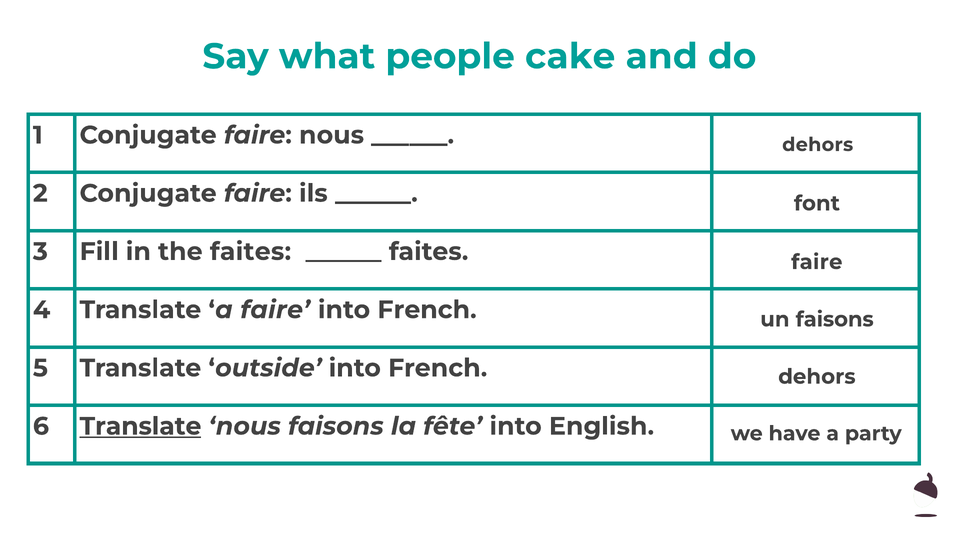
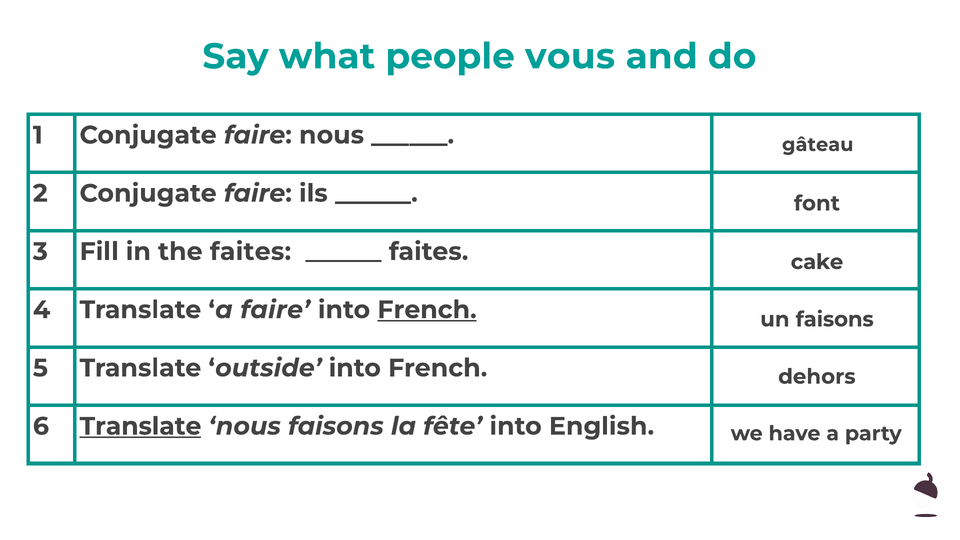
cake: cake -> vous (570, 56)
dehors: dehors -> gâteau (818, 145)
faire: faire -> cake (817, 262)
French underline: none -> present (427, 310)
